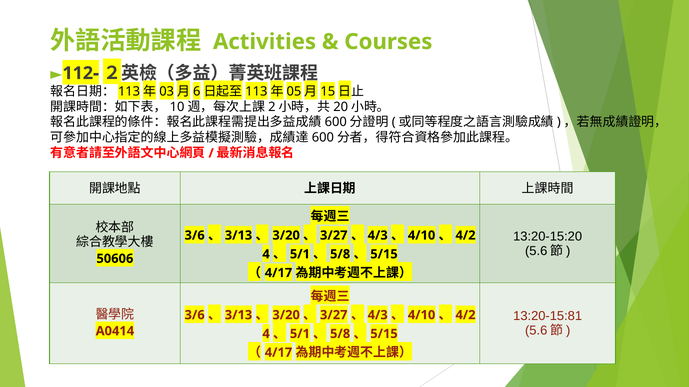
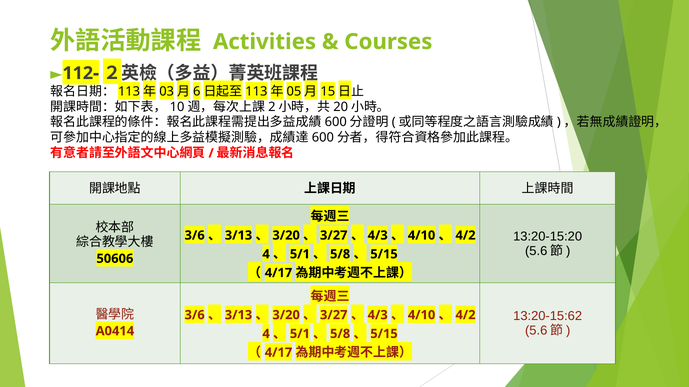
13:20-15:81: 13:20-15:81 -> 13:20-15:62 (548, 317)
